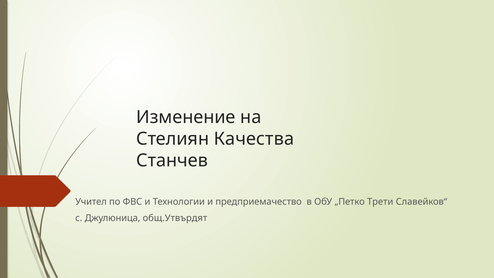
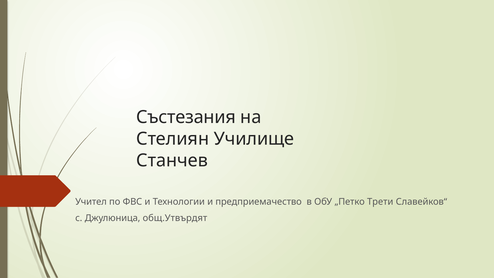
Изменение: Изменение -> Състезания (186, 117)
Качества: Качества -> Училище (254, 139)
